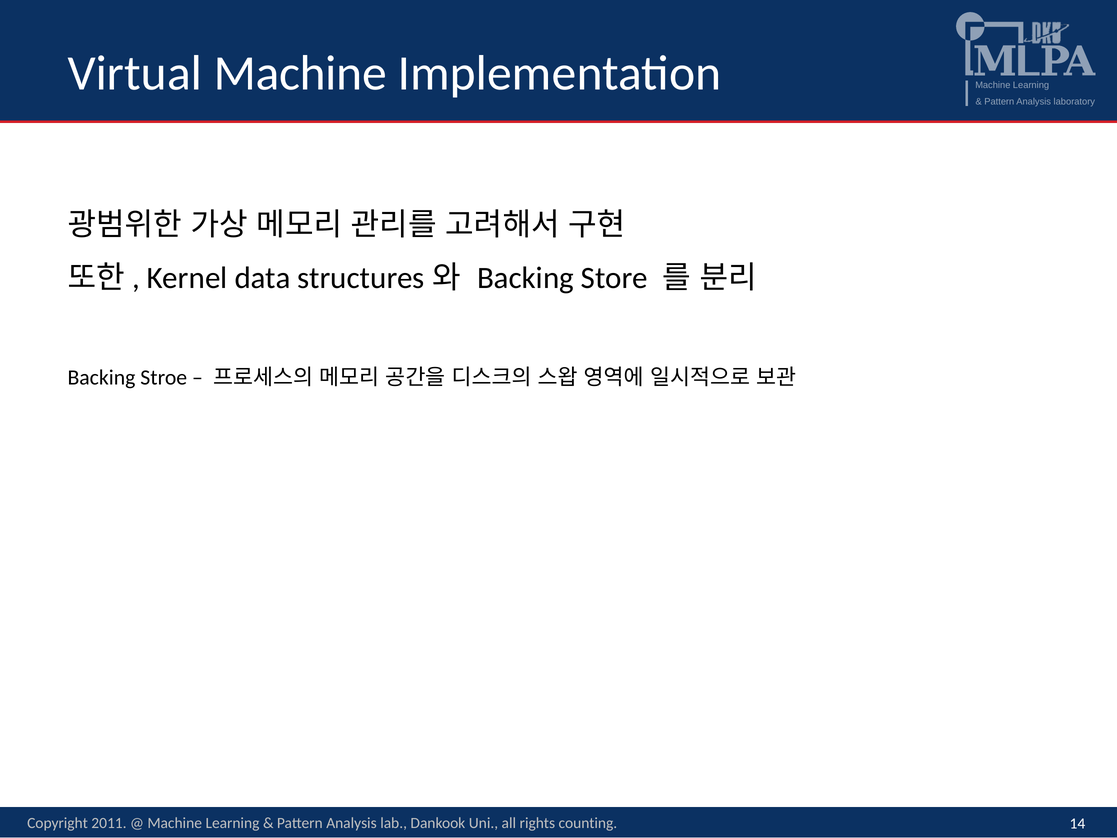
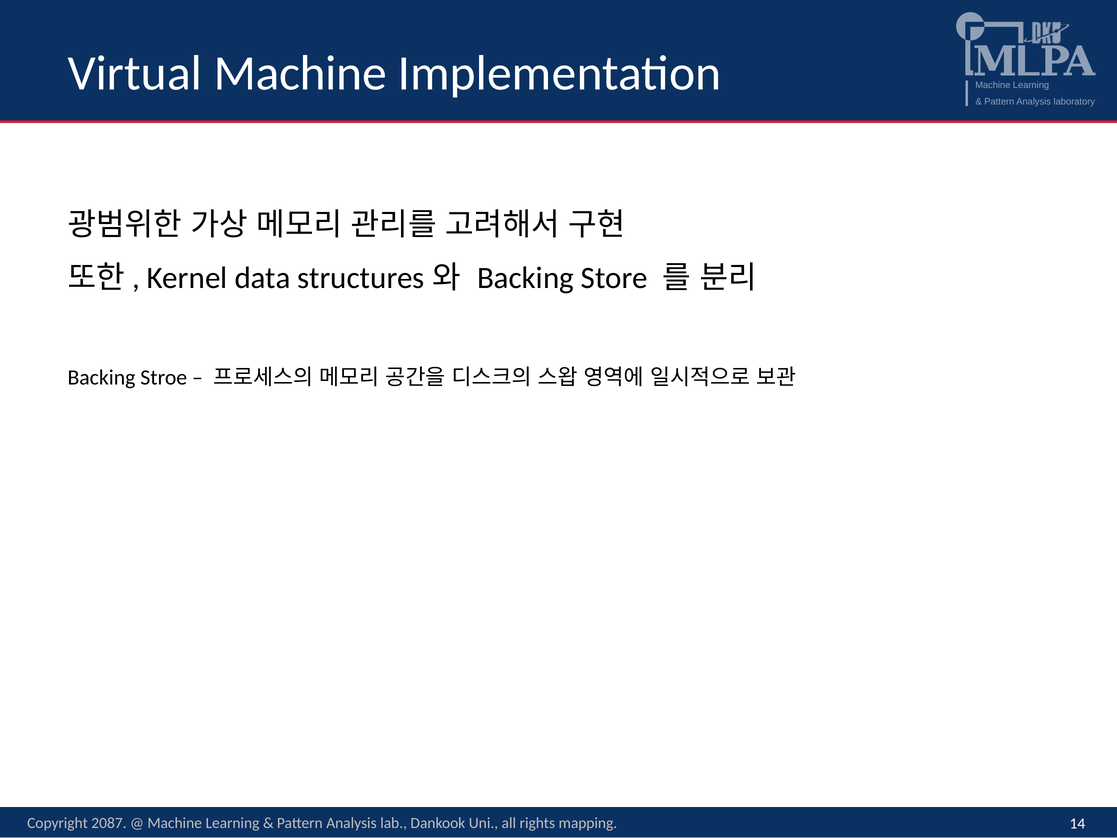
2011: 2011 -> 2087 (109, 823)
counting: counting -> mapping (588, 823)
